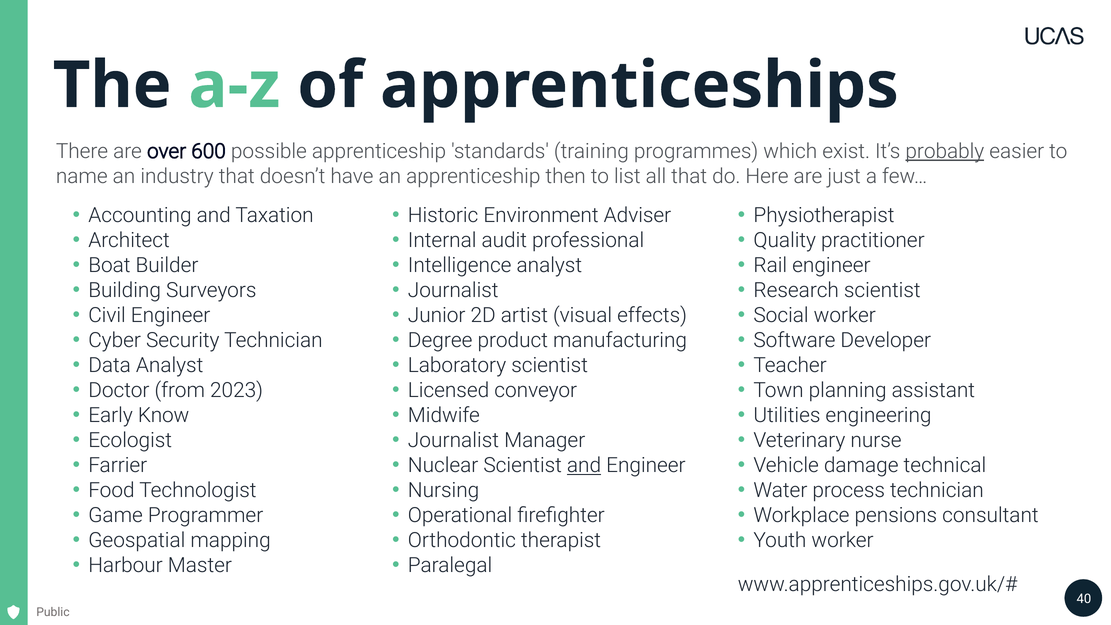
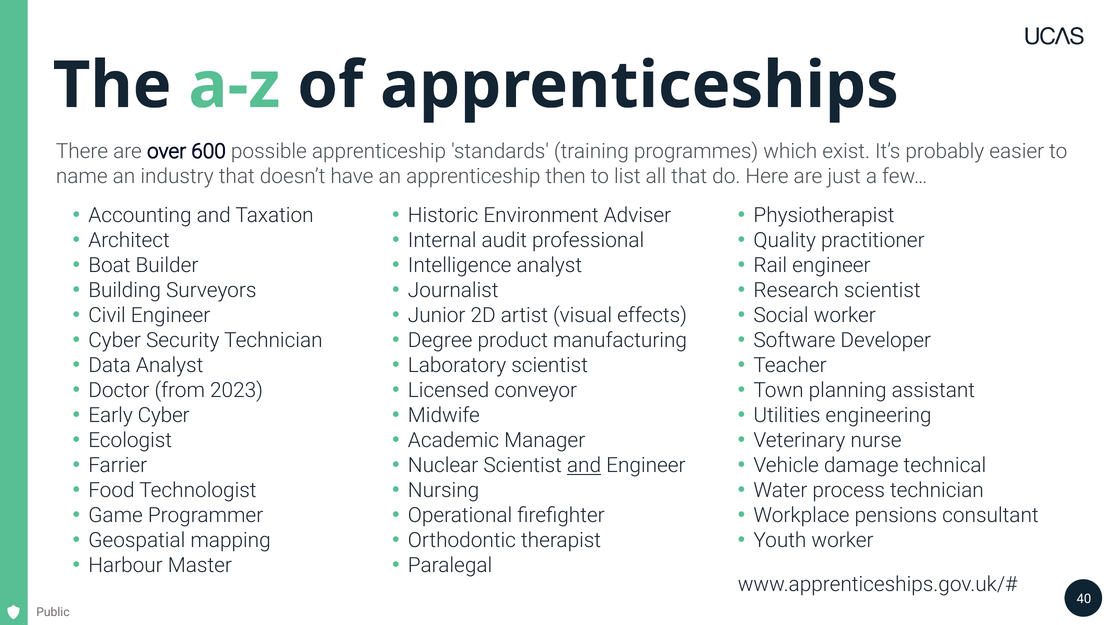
probably underline: present -> none (945, 151)
Early Know: Know -> Cyber (164, 416)
Journalist: Journalist -> Academic (453, 441)
